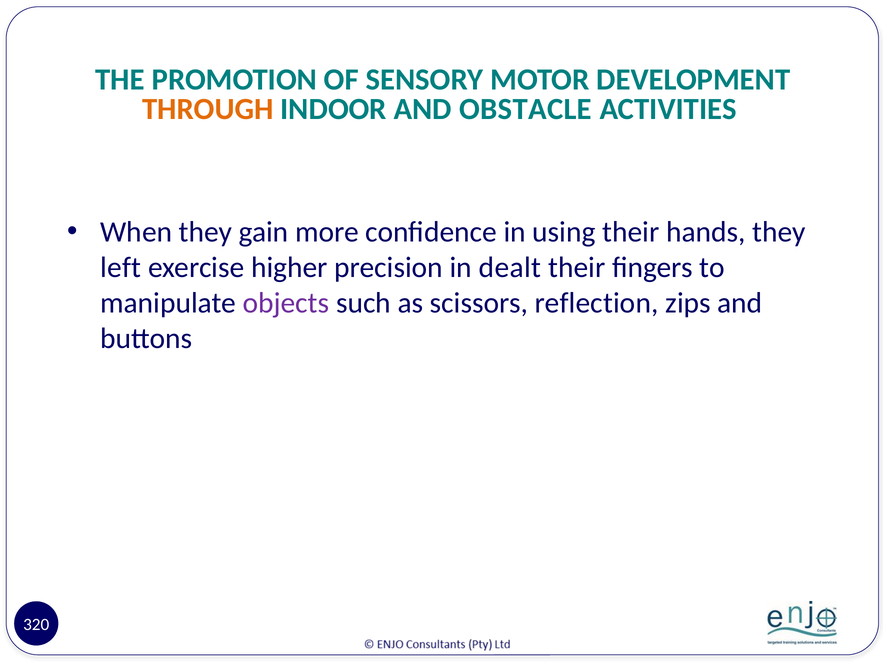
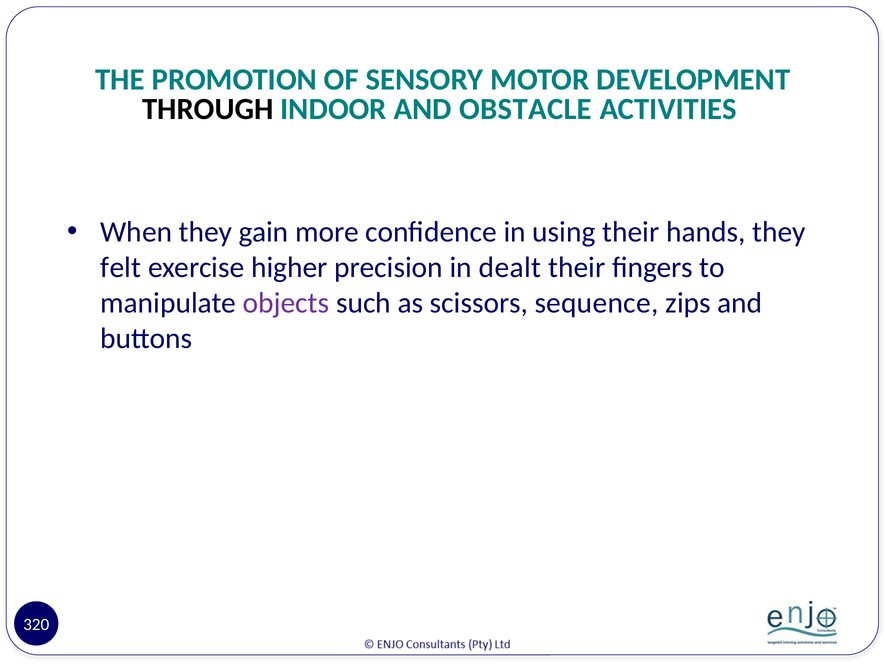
THROUGH colour: orange -> black (208, 109)
left: left -> felt (121, 267)
reflection: reflection -> sequence (596, 303)
